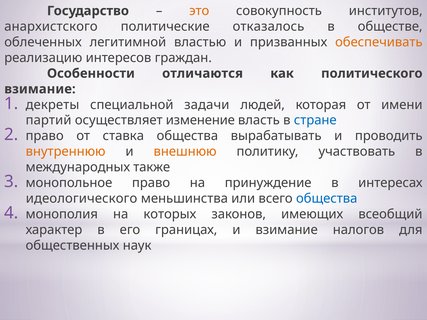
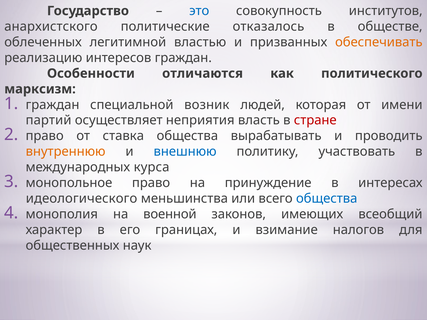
это colour: orange -> blue (199, 11)
взимание: взимание -> марксизм (40, 89)
декреты: декреты -> граждан (53, 105)
задачи: задачи -> возник (207, 105)
изменение: изменение -> неприятия (200, 120)
стране colour: blue -> red (315, 120)
внешнюю colour: orange -> blue (185, 152)
также: также -> курса (152, 167)
которых: которых -> военной (170, 214)
